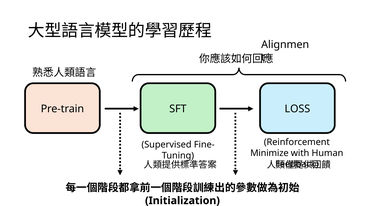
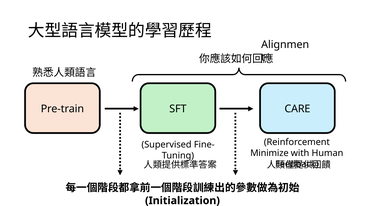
LOSS: LOSS -> CARE (297, 109)
